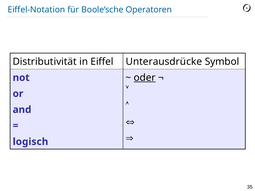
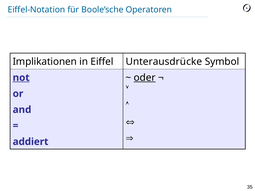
Distributivität: Distributivität -> Implikationen (45, 62)
not underline: none -> present (21, 78)
logisch: logisch -> addiert (31, 142)
